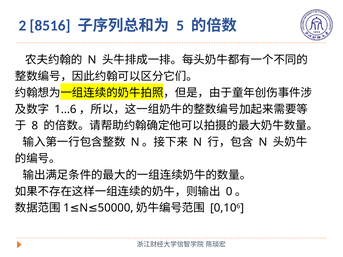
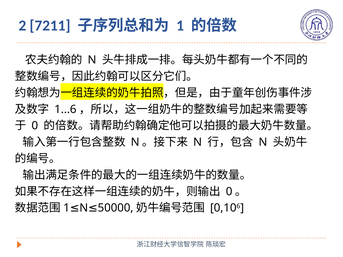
8516: 8516 -> 7211 (50, 26)
5: 5 -> 1 (180, 26)
8: 8 -> 0 (35, 126)
